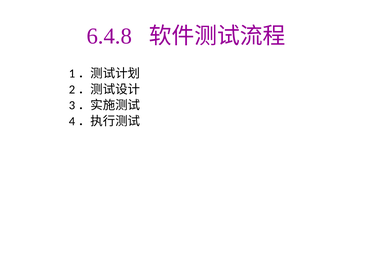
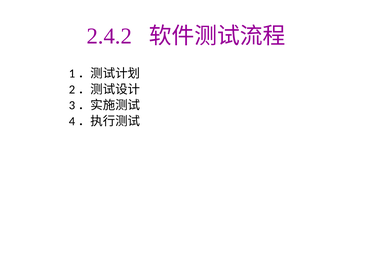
6.4.8: 6.4.8 -> 2.4.2 (109, 36)
